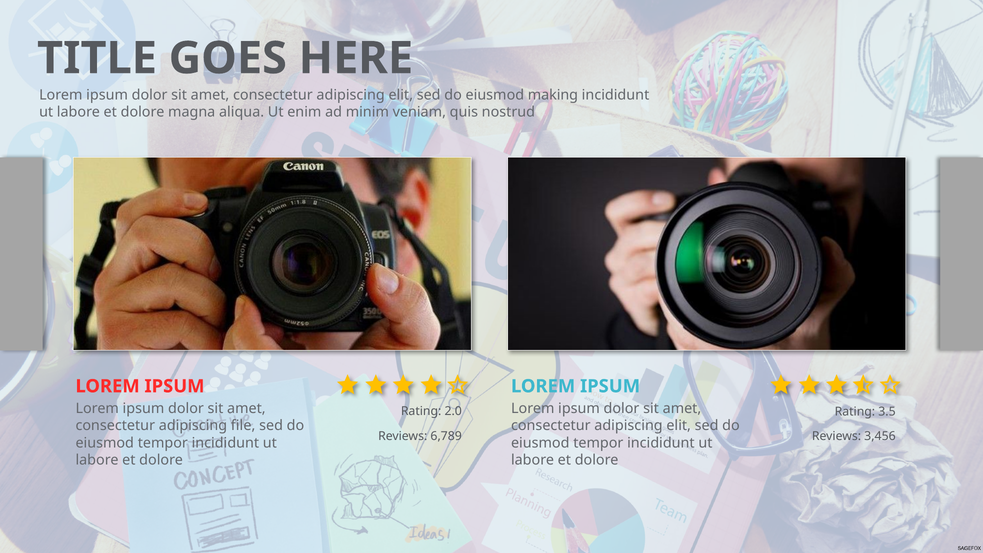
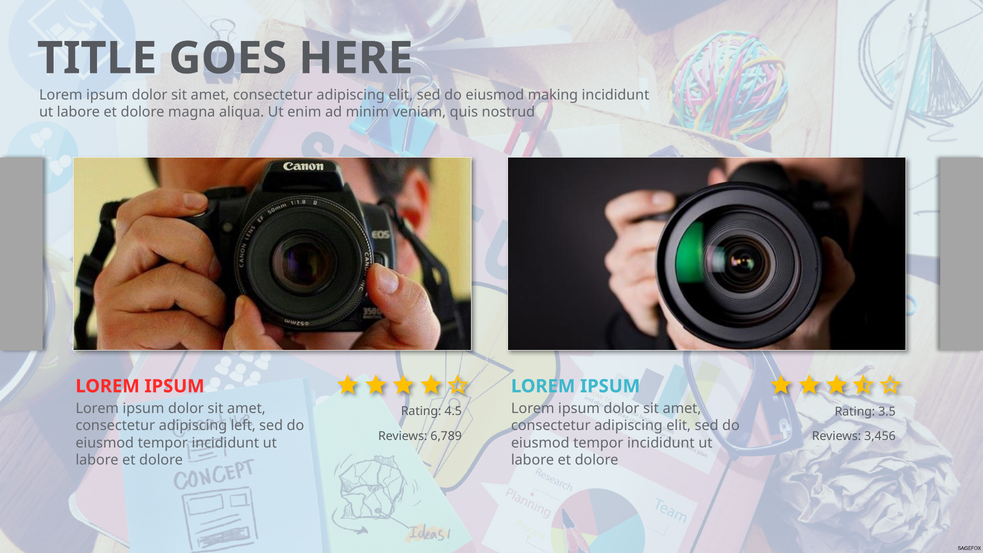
2.0: 2.0 -> 4.5 (453, 411)
file: file -> left (243, 426)
